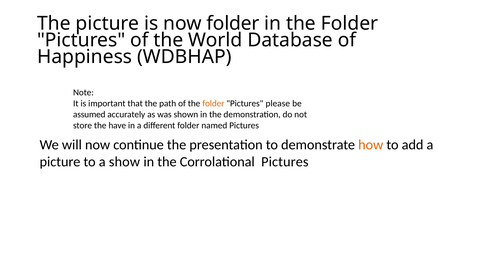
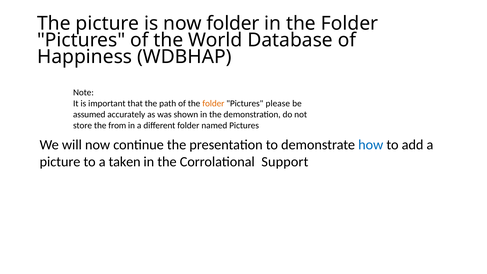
have: have -> from (117, 125)
how colour: orange -> blue (371, 145)
show: show -> taken (125, 162)
Corrolational Pictures: Pictures -> Support (285, 162)
